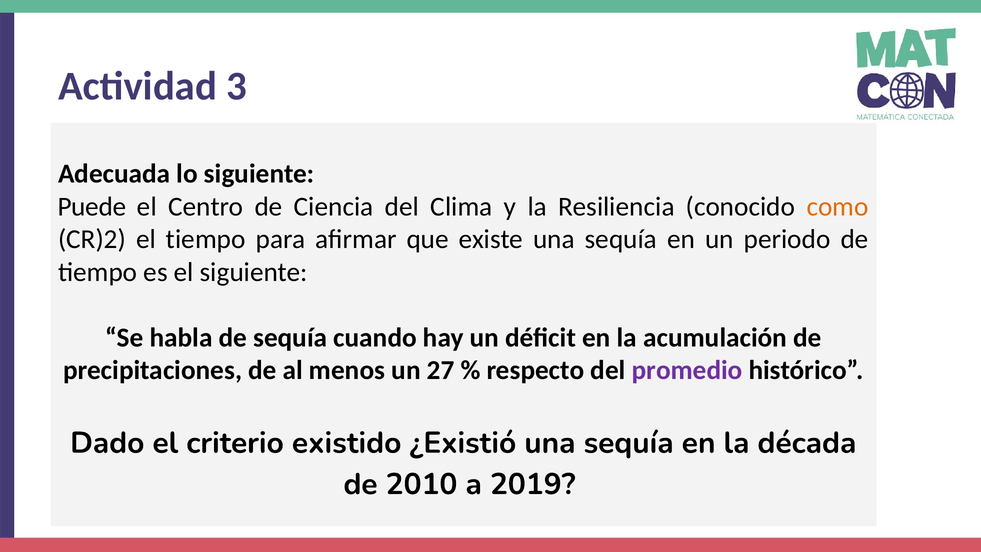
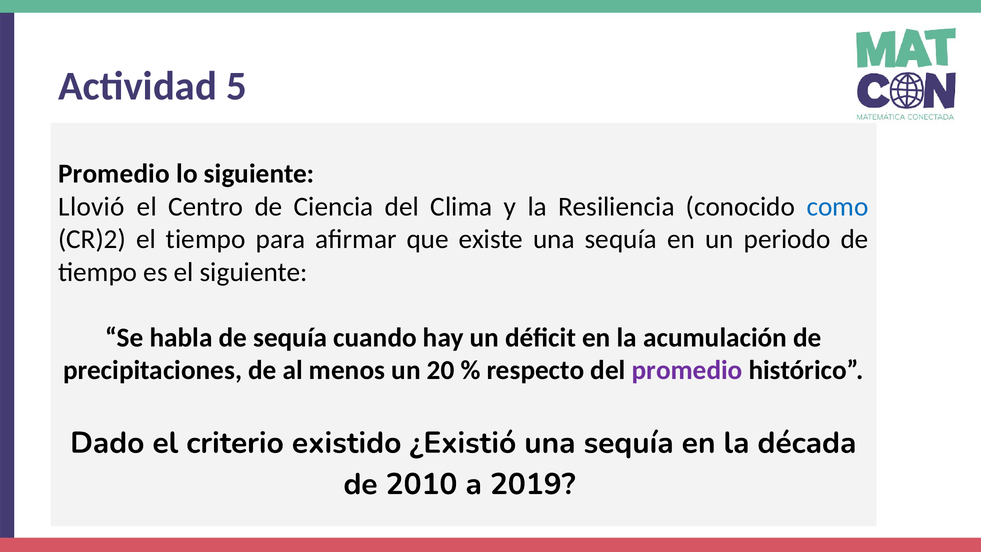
3: 3 -> 5 (237, 86)
Adecuada: Adecuada -> Promedio (114, 174)
Puede: Puede -> Llovió (92, 207)
como colour: orange -> blue (838, 207)
27: 27 -> 20 (441, 370)
